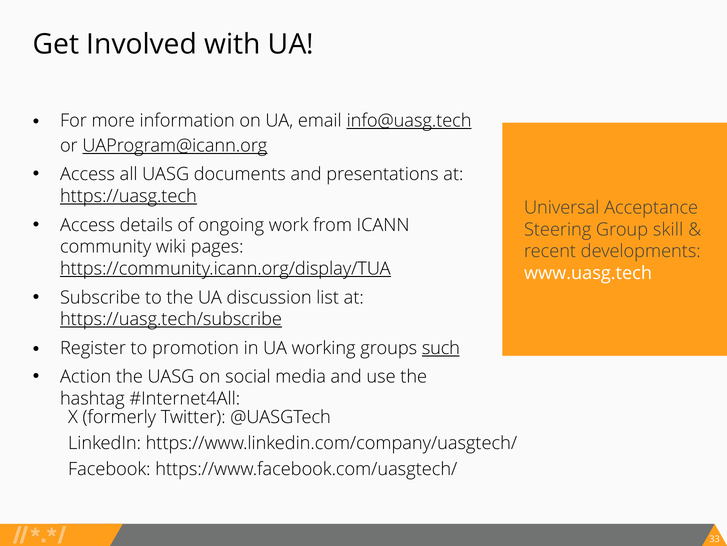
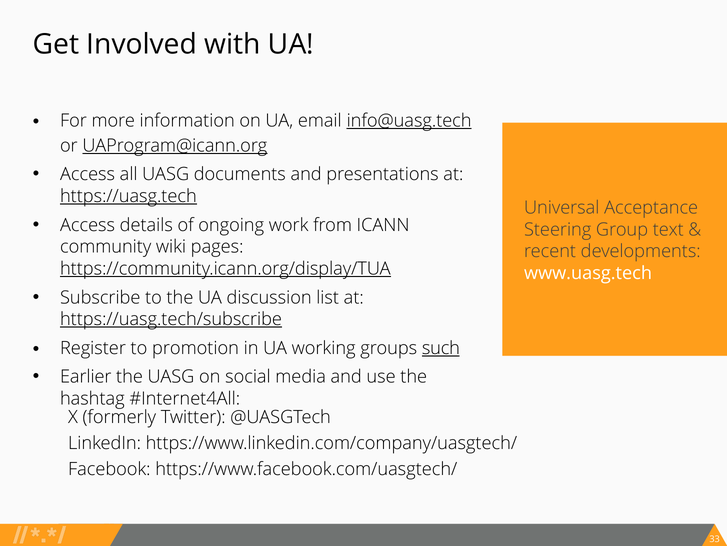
skill: skill -> text (668, 229)
Action: Action -> Earlier (86, 376)
